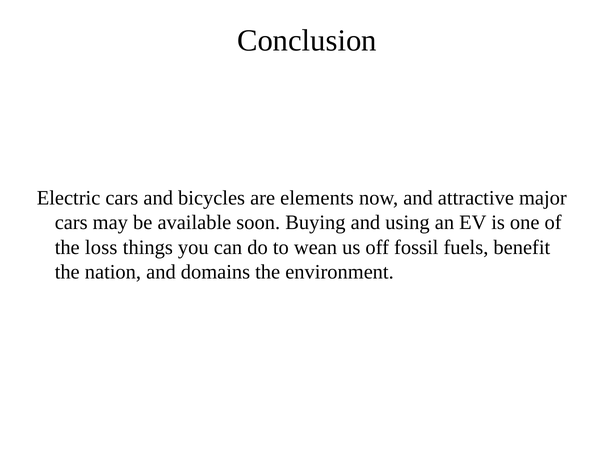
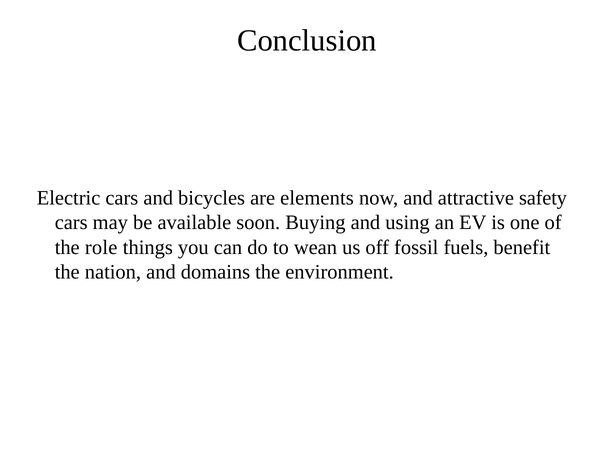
major: major -> safety (543, 198)
loss: loss -> role (101, 247)
